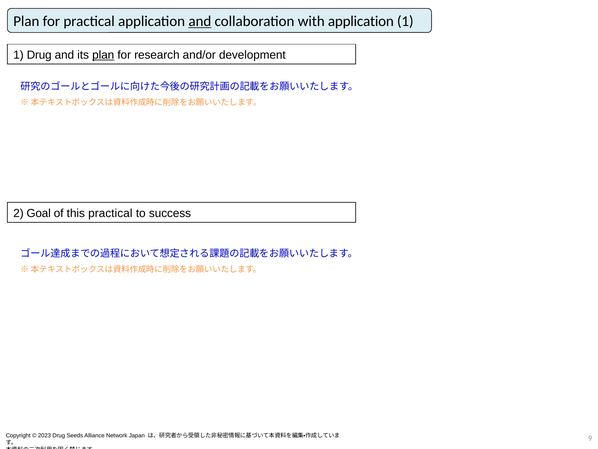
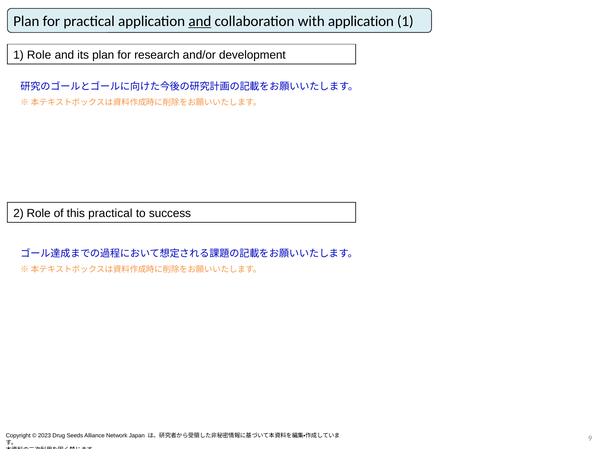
1 Drug: Drug -> Role (39, 55)
plan underline: present -> none (103, 55)
2 Goal: Goal -> Role (39, 213)
